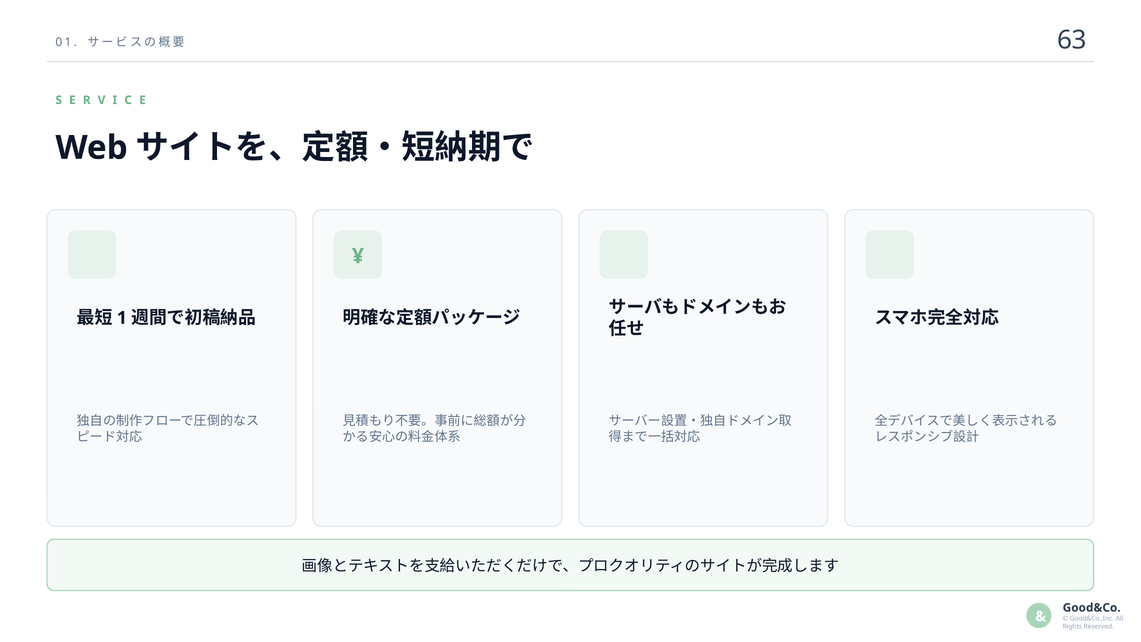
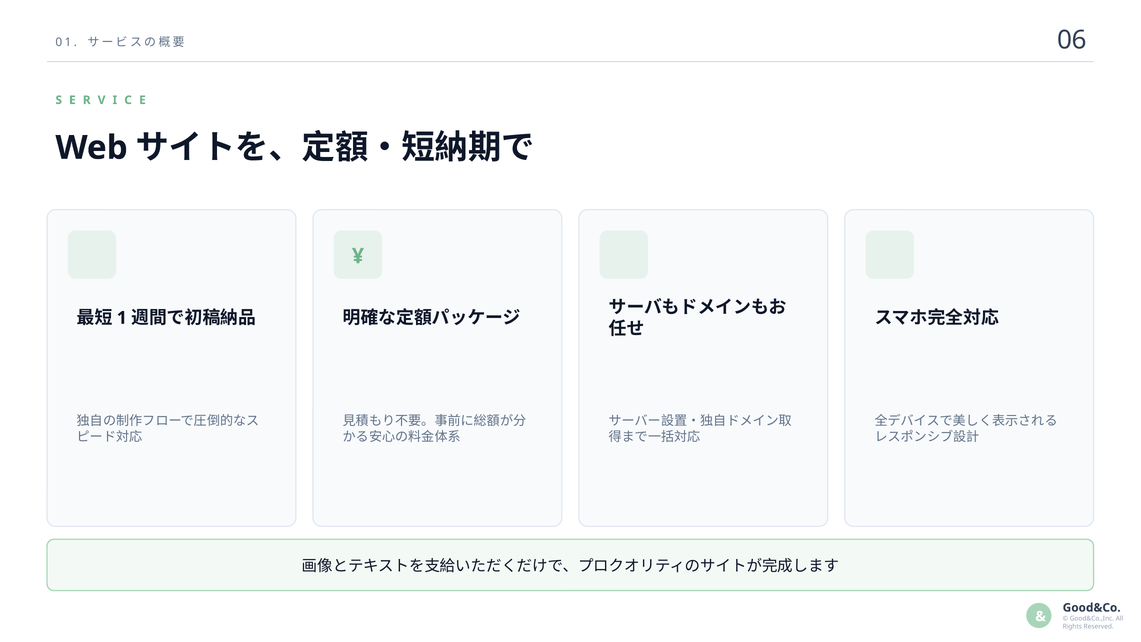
63: 63 -> 06 (1072, 40)
